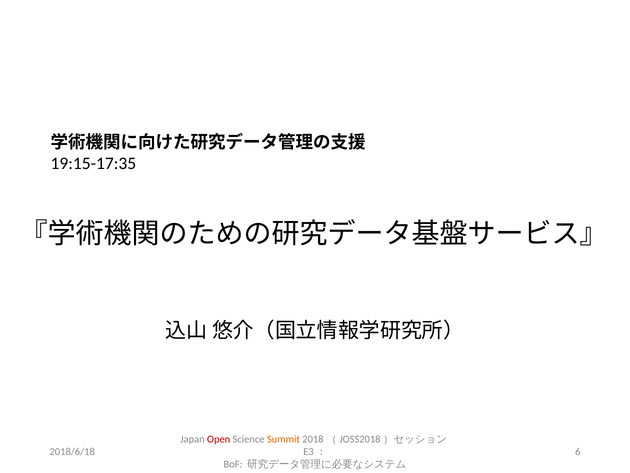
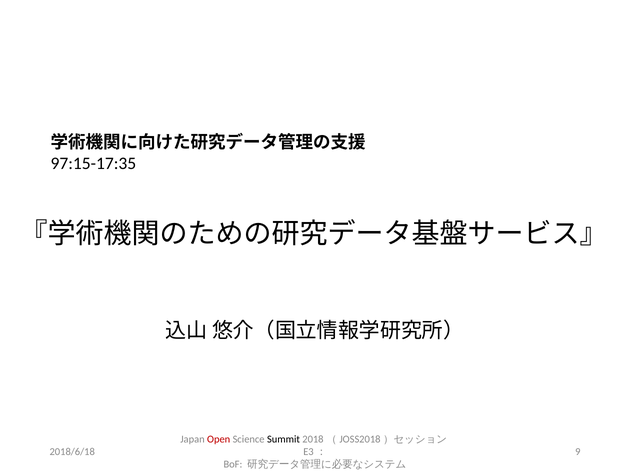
19:15-17:35: 19:15-17:35 -> 97:15-17:35 (93, 163)
Summit colour: orange -> black (283, 439)
6: 6 -> 9 (578, 451)
